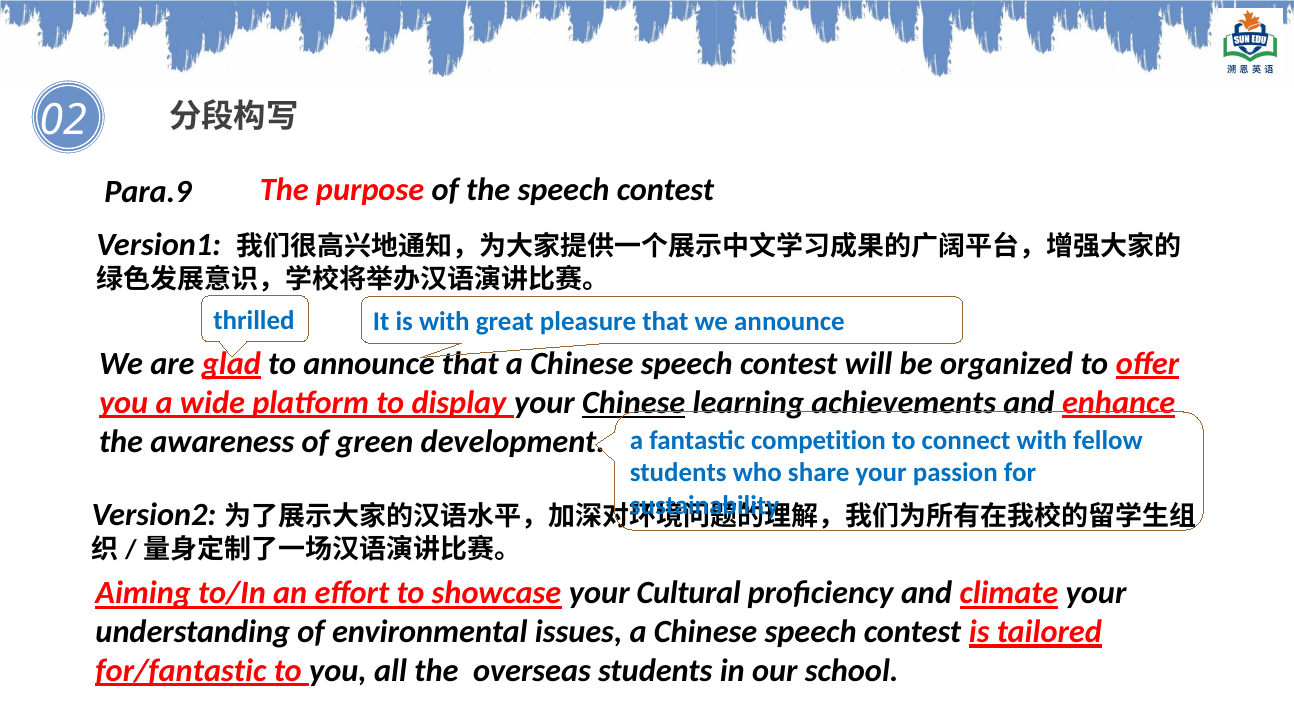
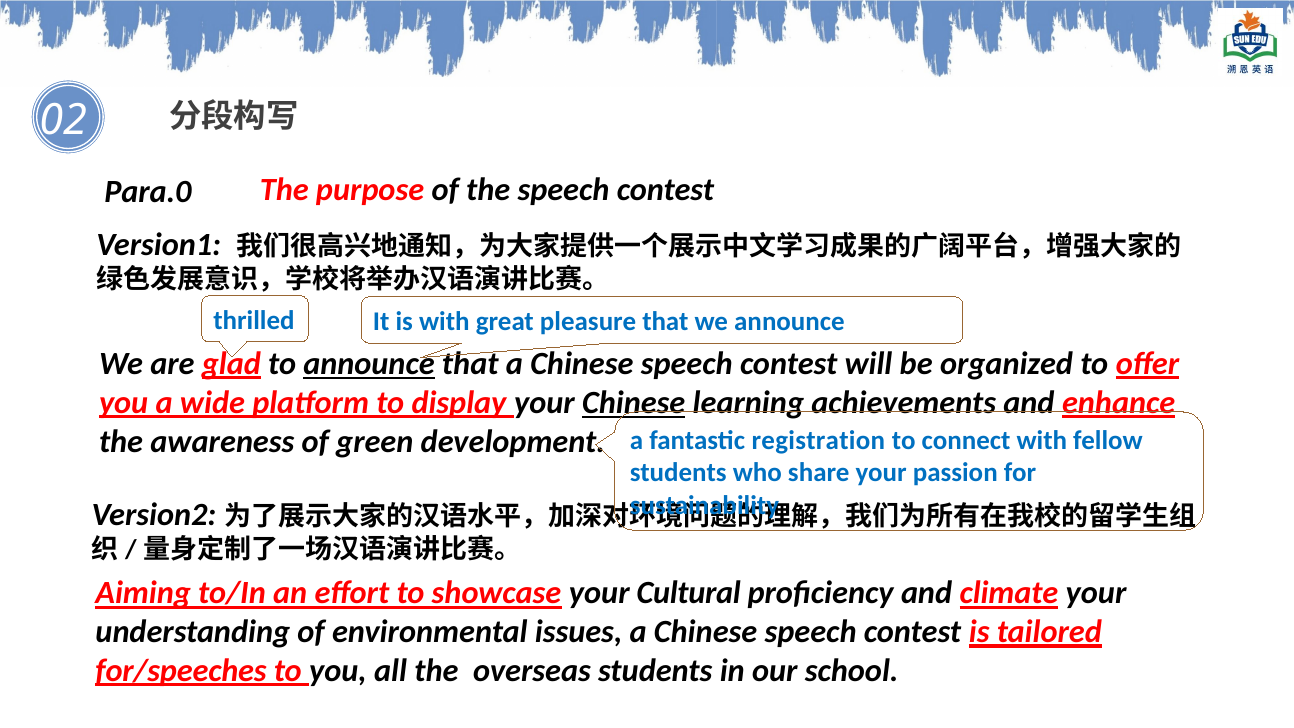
Para.9: Para.9 -> Para.0 (148, 191)
announce underline: none -> present (369, 364)
competition: competition -> registration (818, 441)
for/fantastic: for/fantastic -> for/speeches (181, 671)
